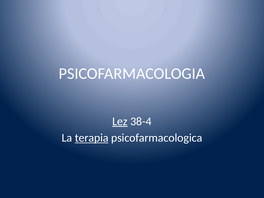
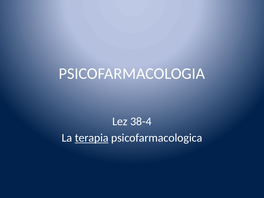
Lez underline: present -> none (120, 121)
